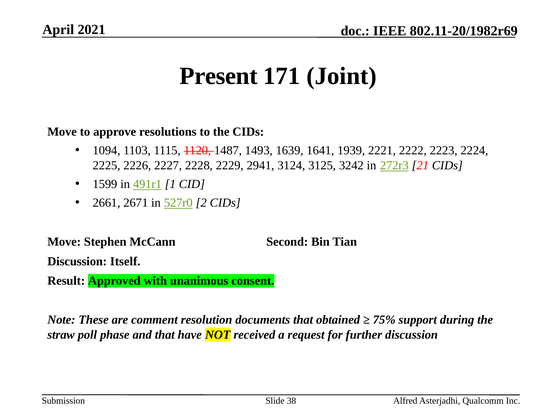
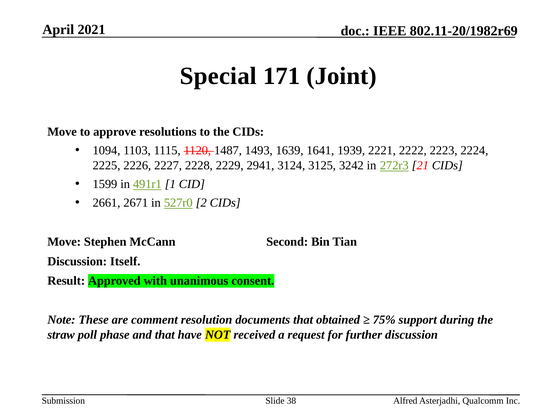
Present: Present -> Special (218, 76)
